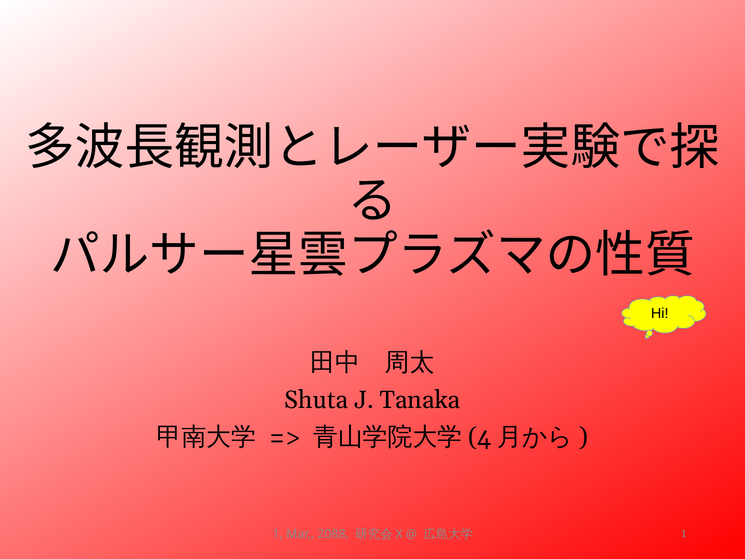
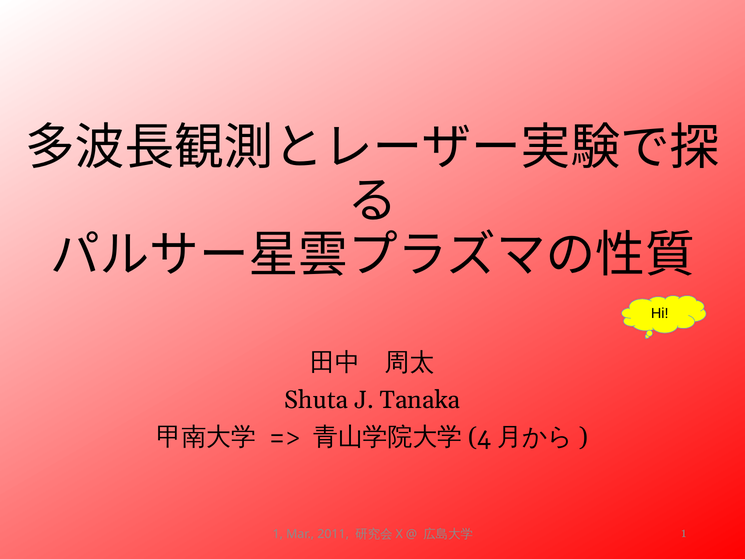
2088: 2088 -> 2011 (333, 534)
